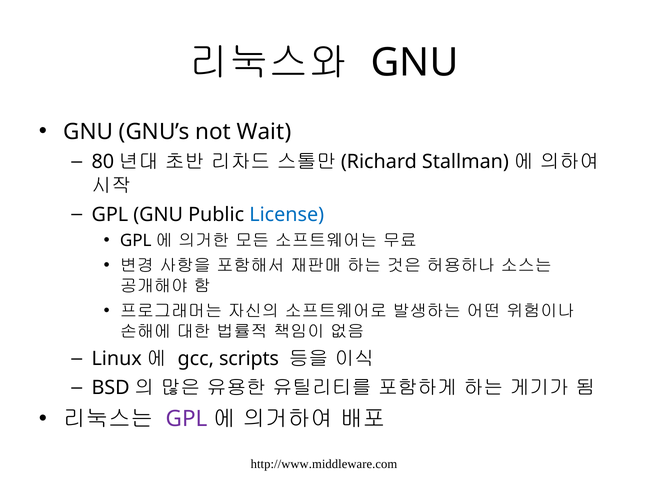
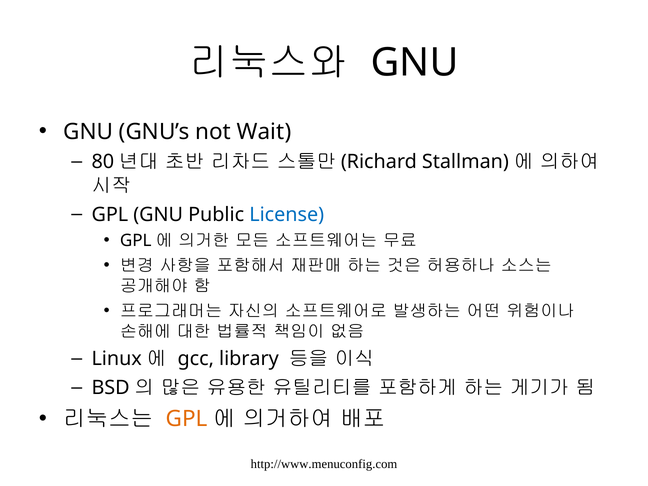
scripts: scripts -> library (249, 359)
GPL colour: purple -> orange (187, 419)
http://www.middleware.com: http://www.middleware.com -> http://www.menuconfig.com (324, 464)
